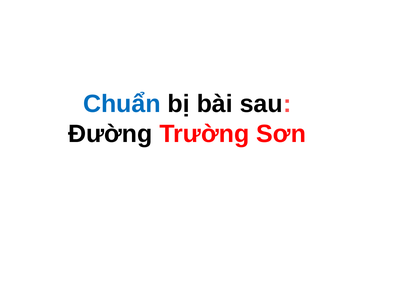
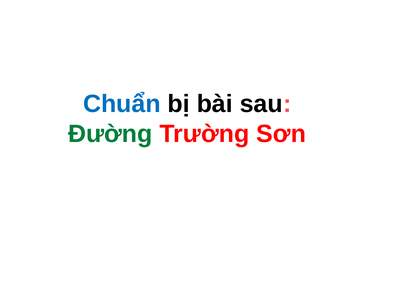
Đường colour: black -> green (110, 134)
